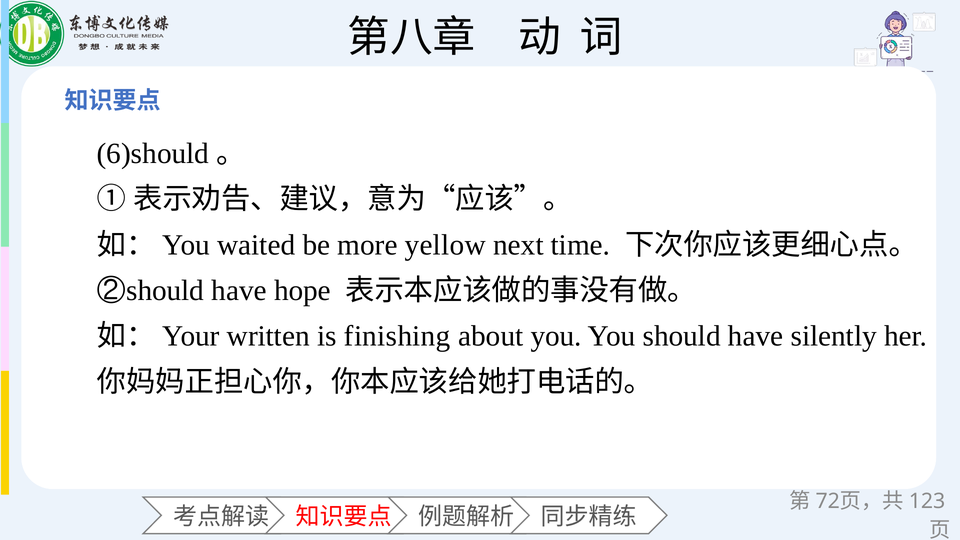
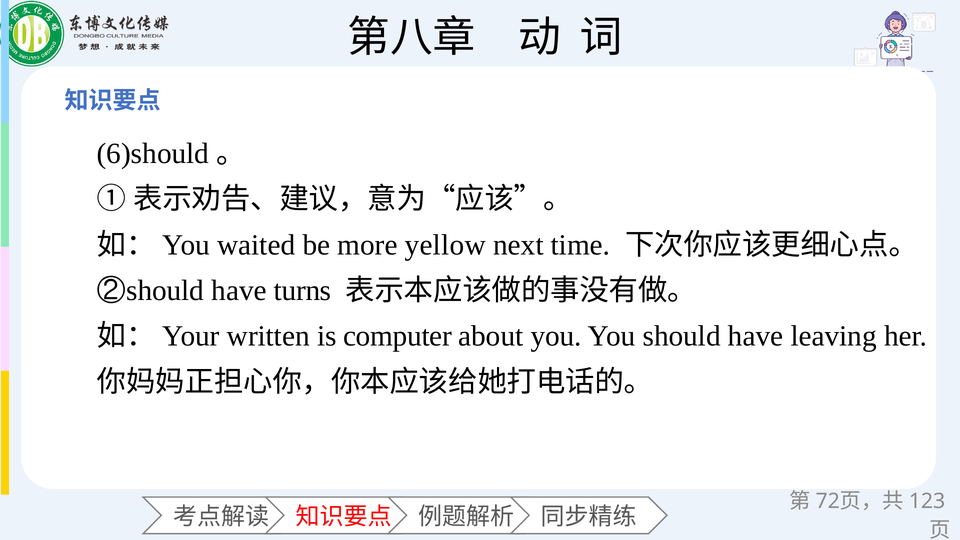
hope: hope -> turns (303, 291)
finishing: finishing -> computer (398, 336)
silently: silently -> leaving (834, 336)
